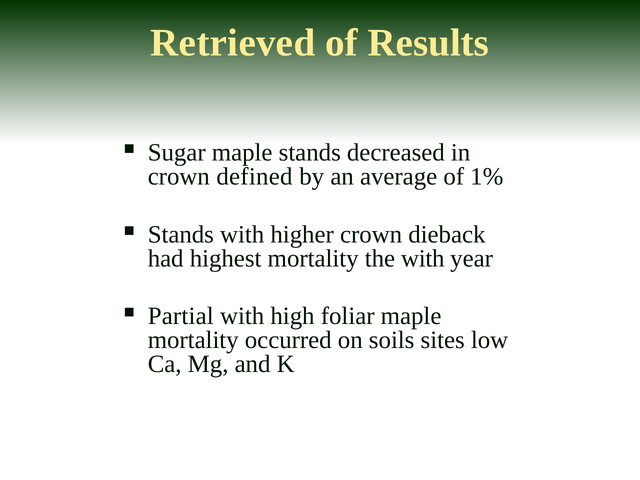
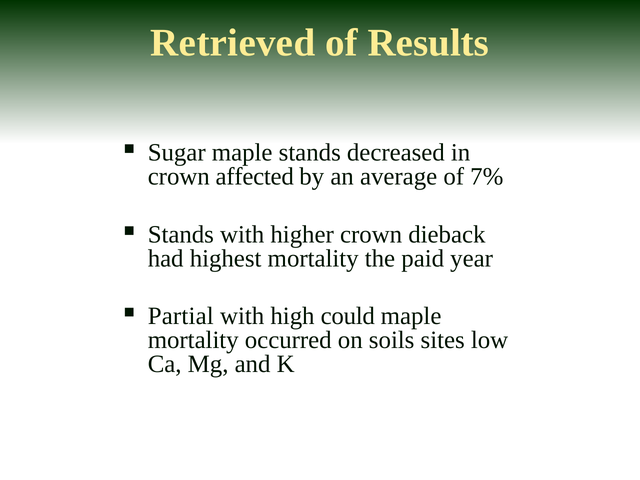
defined: defined -> affected (255, 177)
1%: 1% -> 7% (487, 177)
the with: with -> paid (423, 258)
foliar: foliar -> could (348, 316)
